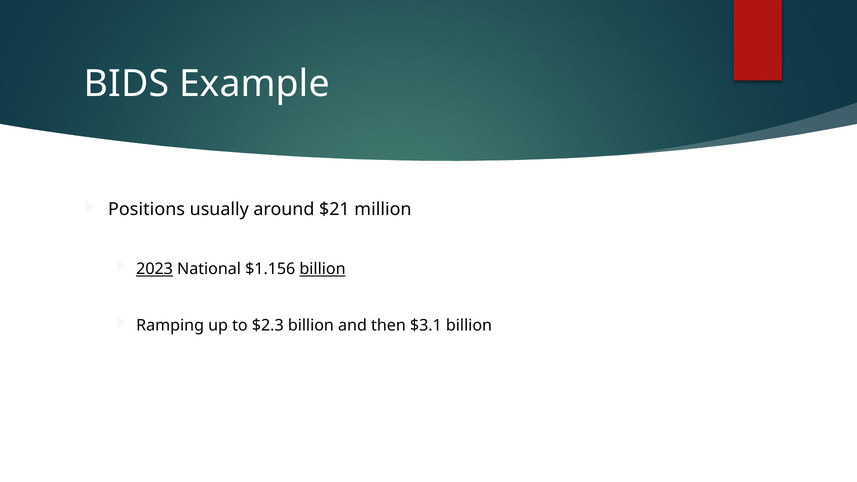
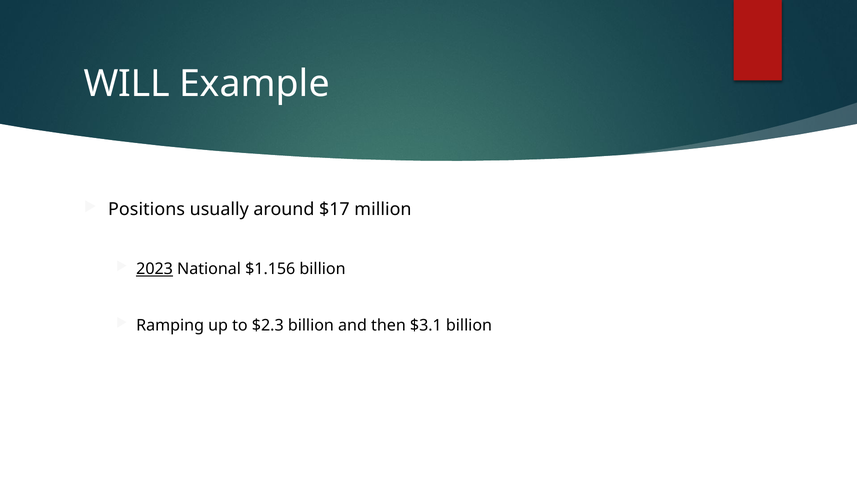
BIDS: BIDS -> WILL (127, 84)
$21: $21 -> $17 (334, 209)
billion underline: present -> none (323, 269)
